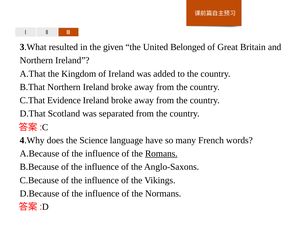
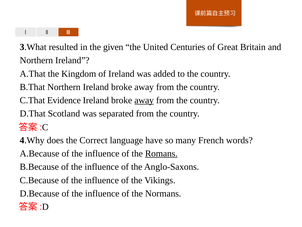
Belonged: Belonged -> Centuries (188, 47)
away underline: none -> present (144, 100)
Science: Science -> Correct (94, 140)
